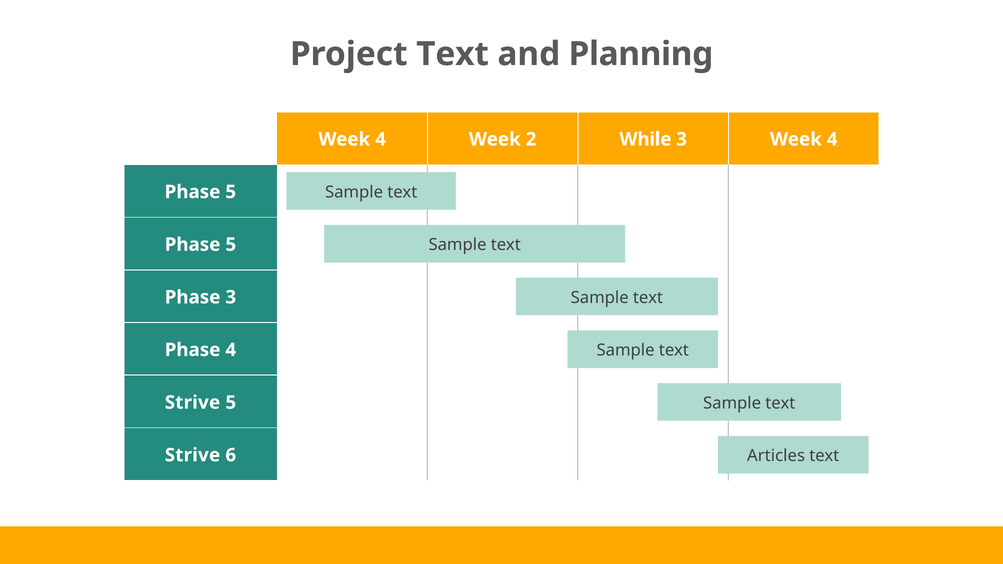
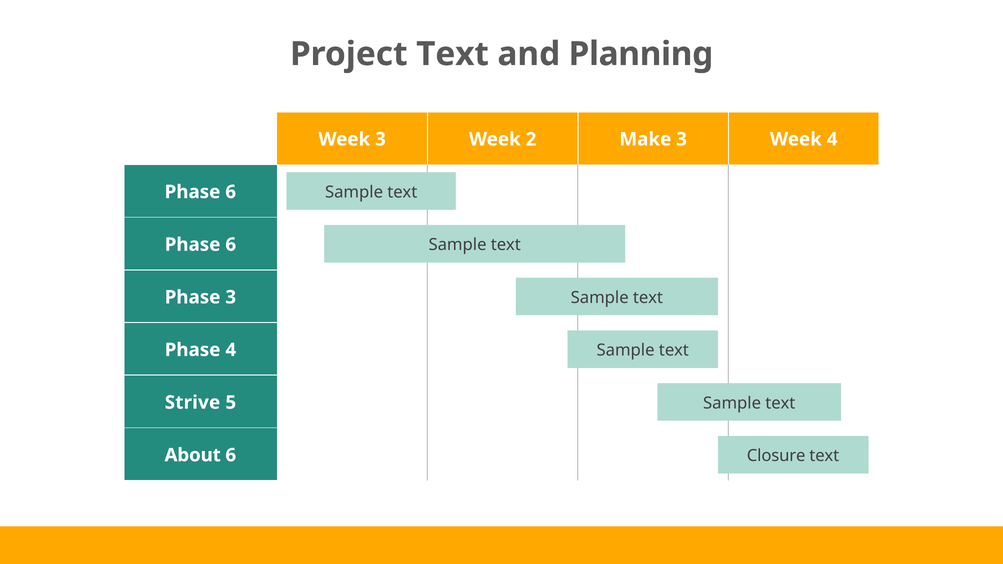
4: 4 -> 3 (380, 139)
While: While -> Make (645, 139)
5: 5 -> 6 (231, 192)
5: 5 -> 6 (231, 245)
Articles: Articles -> Closure (776, 456)
Strive: Strive -> About (193, 455)
